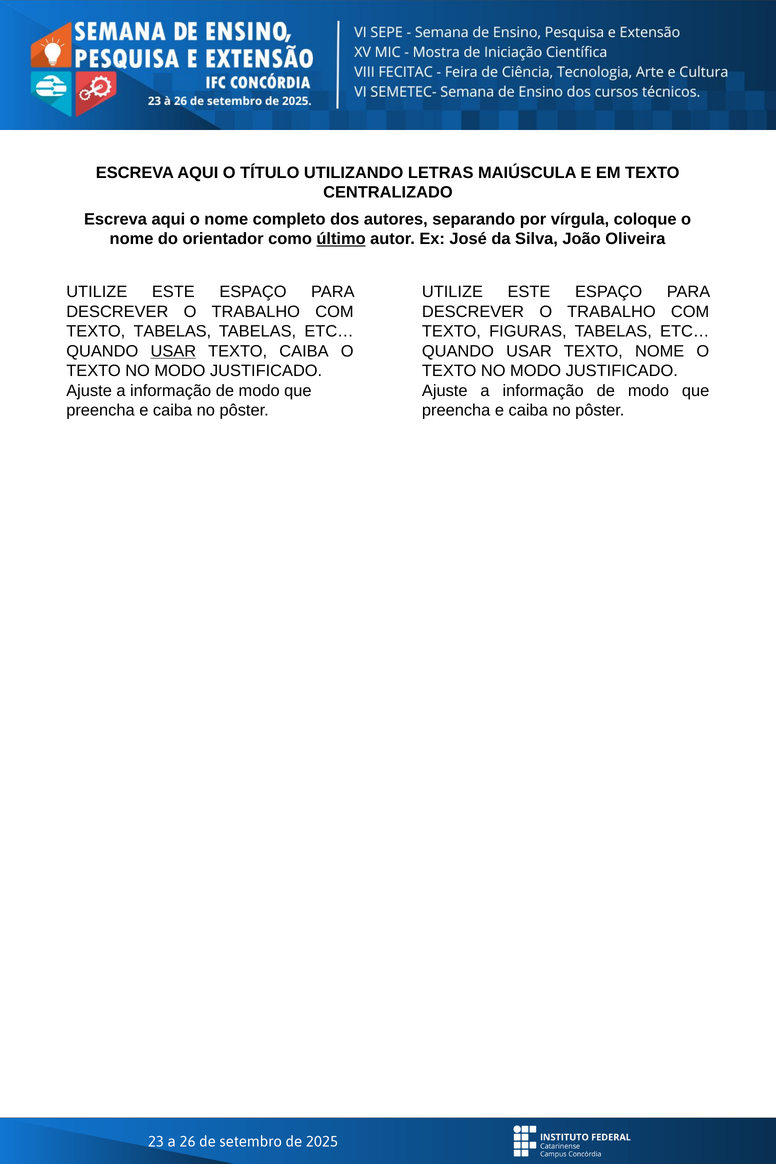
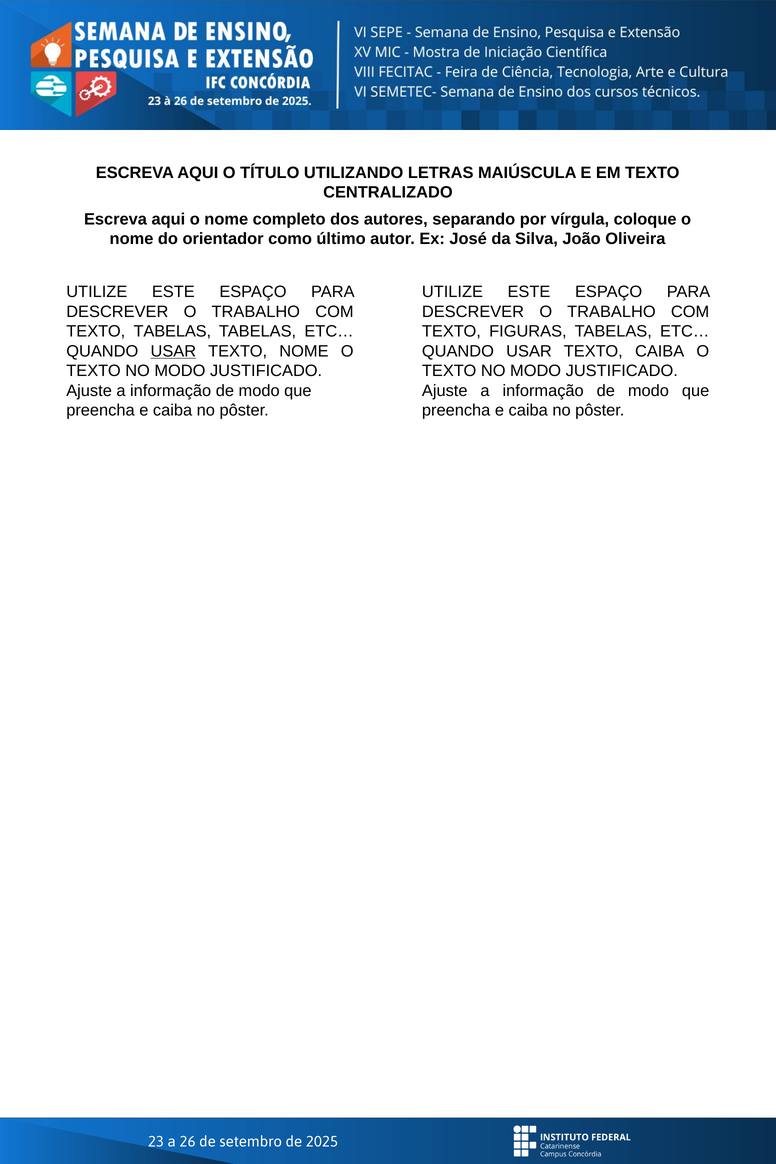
último underline: present -> none (341, 239)
TEXTO CAIBA: CAIBA -> NOME (304, 351)
TEXTO NOME: NOME -> CAIBA (660, 351)
